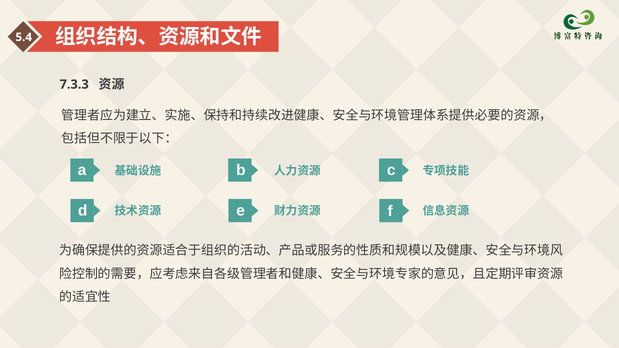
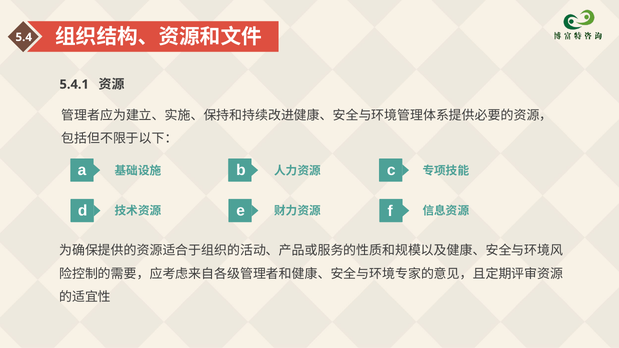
7.3.3: 7.3.3 -> 5.4.1 (74, 84)
